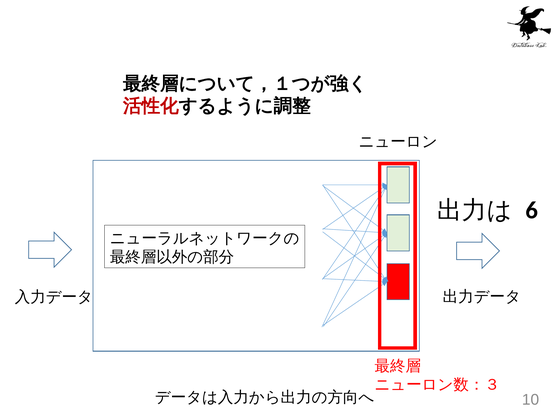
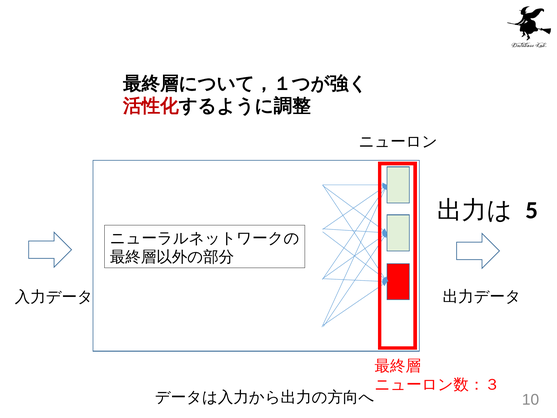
6: 6 -> 5 (532, 210)
